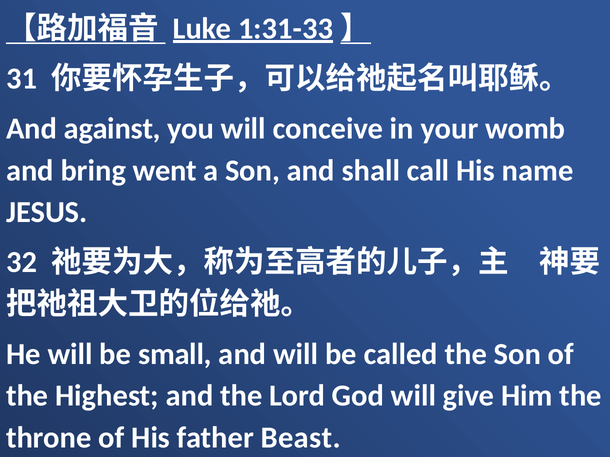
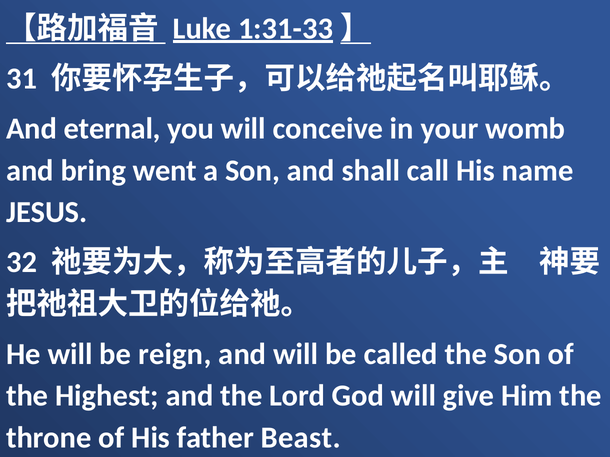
against: against -> eternal (112, 129)
small: small -> reign (175, 355)
